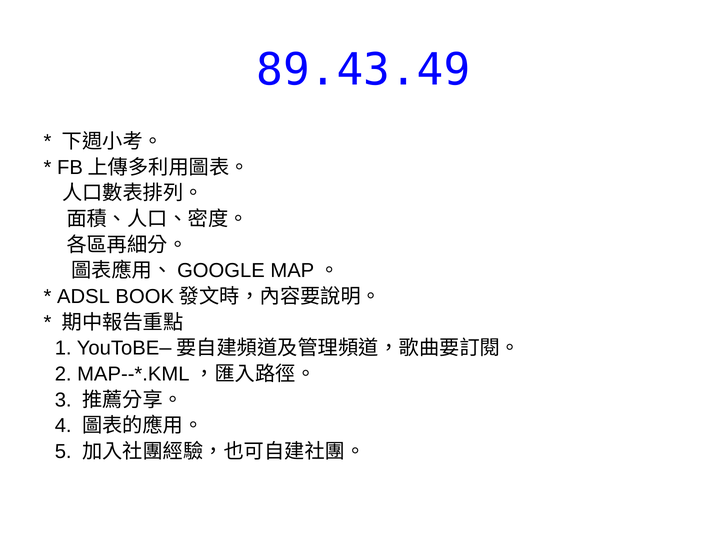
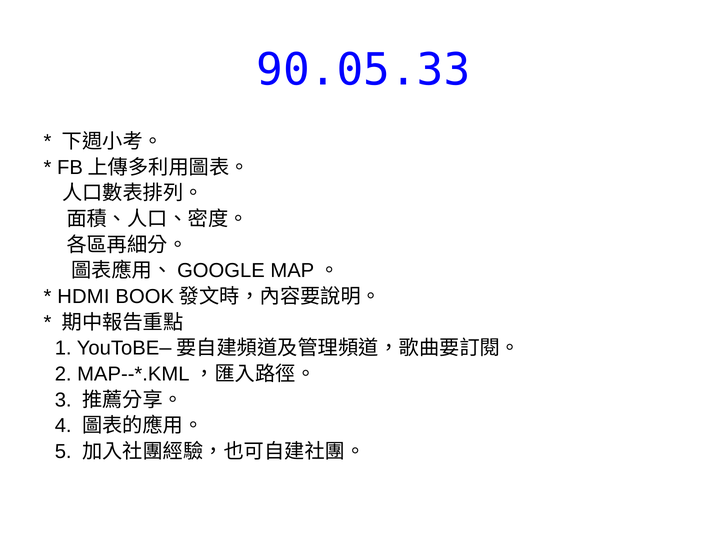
89.43.49: 89.43.49 -> 90.05.33 (363, 70)
ADSL: ADSL -> HDMI (83, 297)
